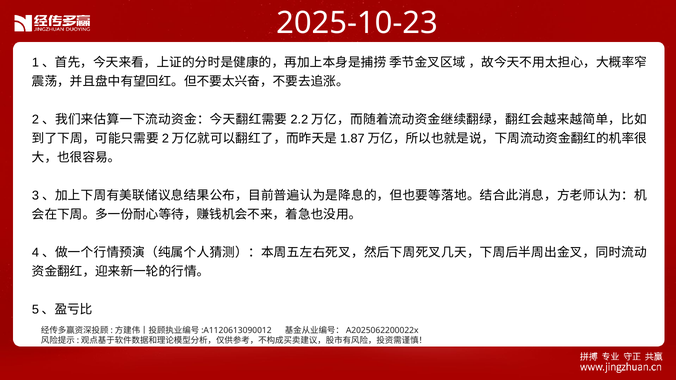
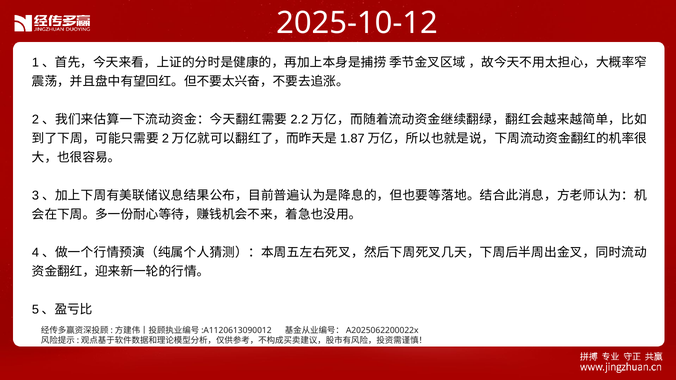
2025-10-23: 2025-10-23 -> 2025-10-12 (357, 23)
